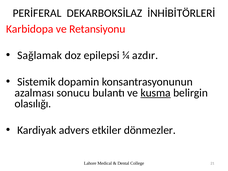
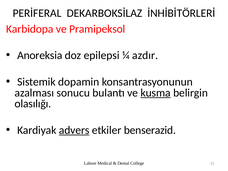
Retansiyonu: Retansiyonu -> Pramipeksol (97, 29)
Sağlamak: Sağlamak -> Anoreksia (40, 55)
advers underline: none -> present (74, 130)
dönmezler: dönmezler -> benserazid (150, 130)
